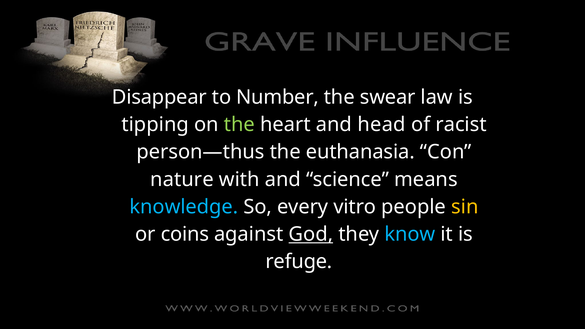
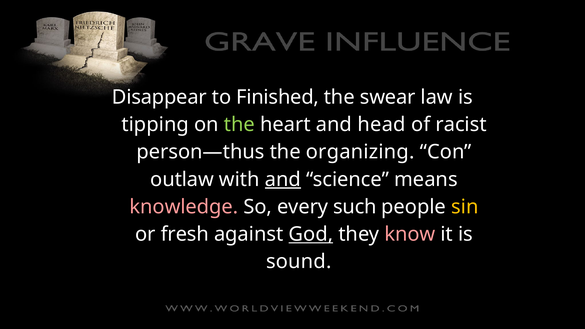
Number: Number -> Finished (278, 97)
euthanasia: euthanasia -> organizing (360, 152)
nature: nature -> outlaw (182, 179)
and underline: none -> present (283, 179)
knowledge colour: light blue -> pink (184, 207)
vitro: vitro -> such (355, 207)
coins: coins -> fresh (185, 234)
know colour: light blue -> pink (410, 234)
refuge: refuge -> sound (299, 262)
